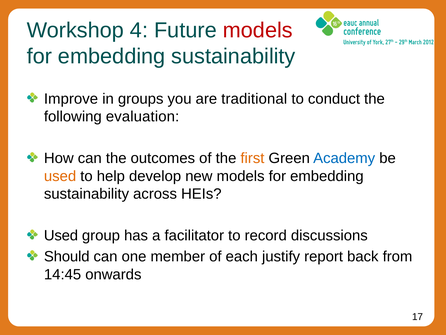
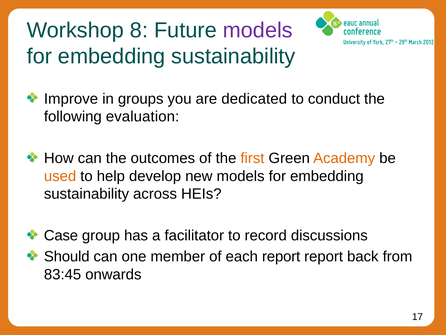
4: 4 -> 8 (139, 30)
models colour: red -> purple (258, 30)
traditional: traditional -> dedicated (254, 99)
Academy colour: blue -> orange (344, 158)
Used: Used -> Case (61, 235)
each justify: justify -> report (281, 256)
14:45: 14:45 -> 83:45 (63, 274)
